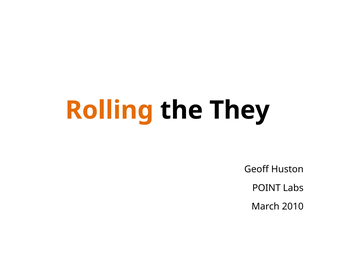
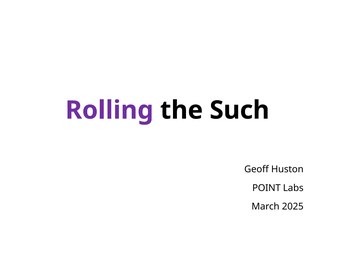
Rolling colour: orange -> purple (109, 110)
They: They -> Such (239, 110)
2010: 2010 -> 2025 (293, 206)
